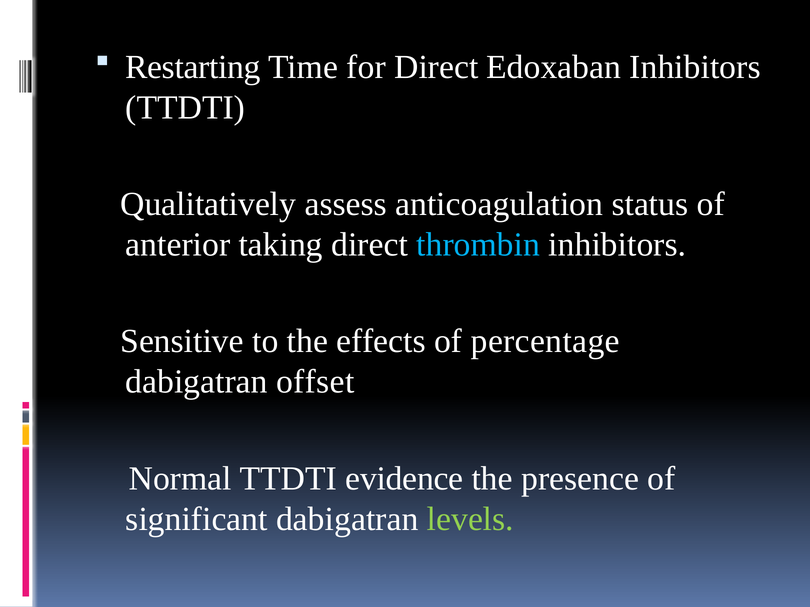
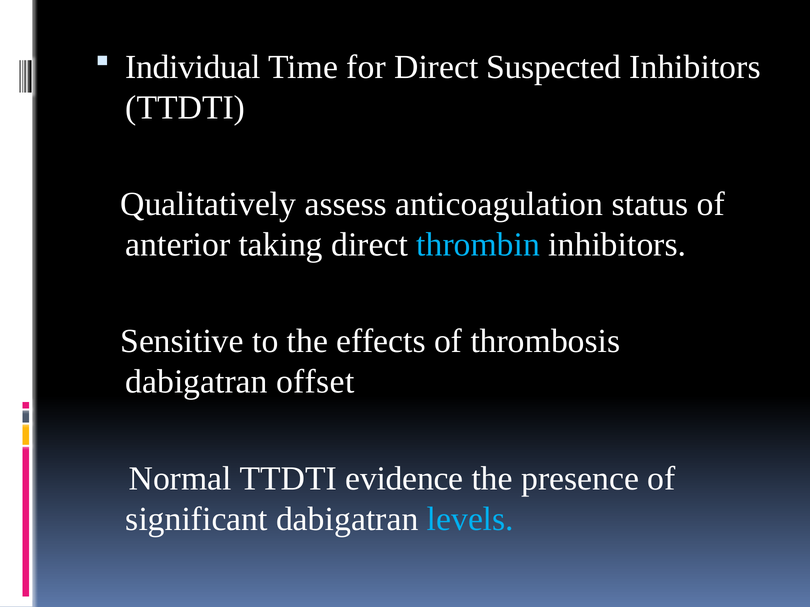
Restarting: Restarting -> Individual (193, 67)
Edoxaban: Edoxaban -> Suspected (554, 67)
percentage: percentage -> thrombosis (545, 342)
levels colour: light green -> light blue (470, 519)
